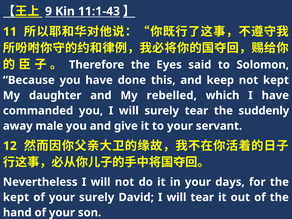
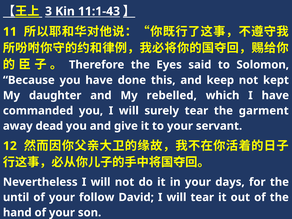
9: 9 -> 3 (49, 11)
suddenly: suddenly -> garment (264, 111)
male: male -> dead (49, 126)
kept: kept -> until (16, 197)
your surely: surely -> follow (97, 197)
